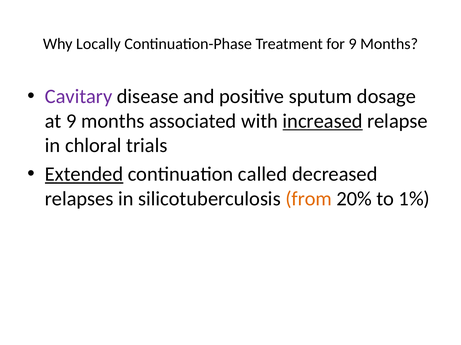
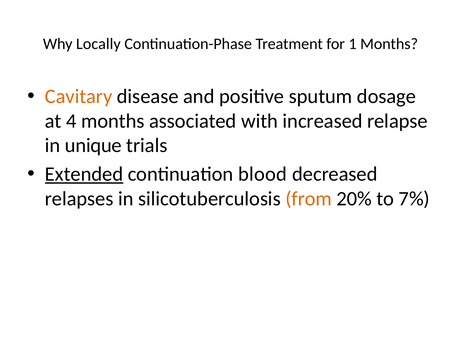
for 9: 9 -> 1 (353, 44)
Cavitary colour: purple -> orange (79, 97)
at 9: 9 -> 4 (71, 121)
increased underline: present -> none (323, 121)
chloral: chloral -> unique (93, 146)
called: called -> blood (263, 175)
1%: 1% -> 7% (414, 199)
